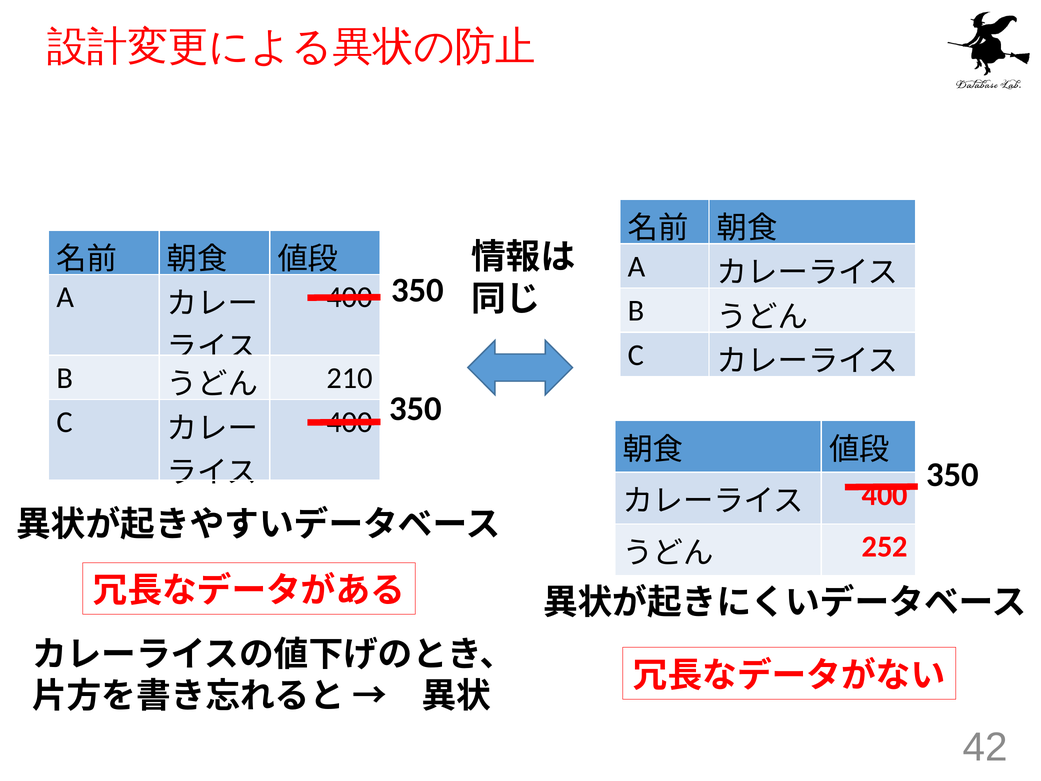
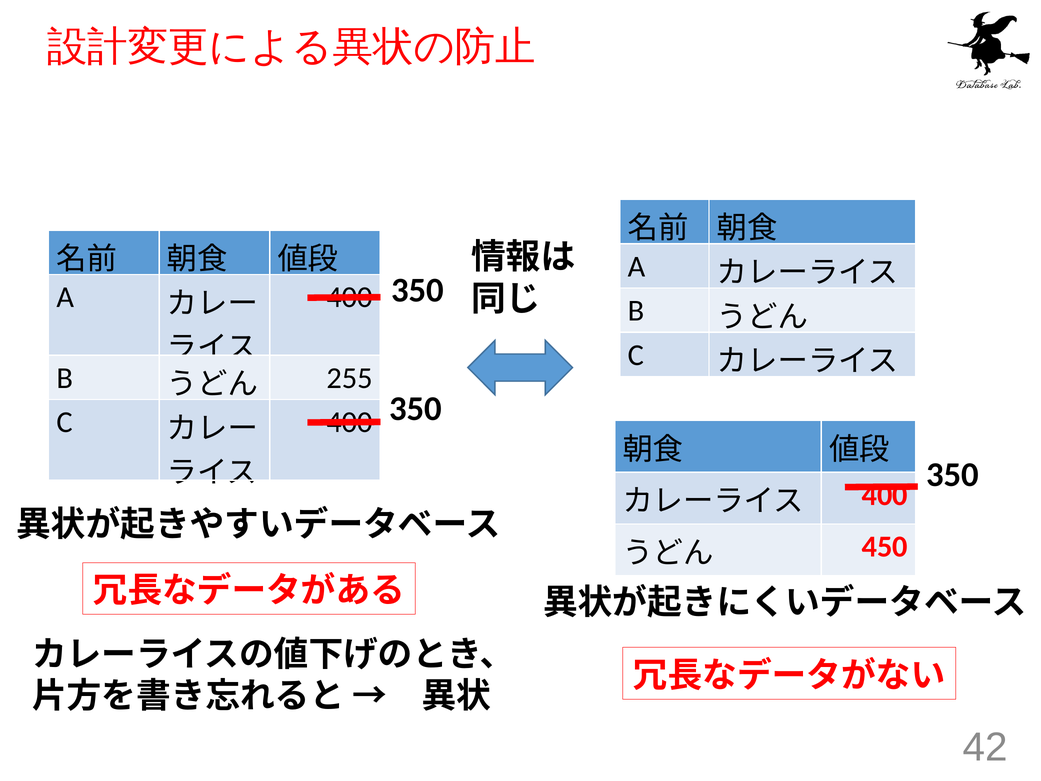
210: 210 -> 255 (349, 378)
252: 252 -> 450 (885, 547)
